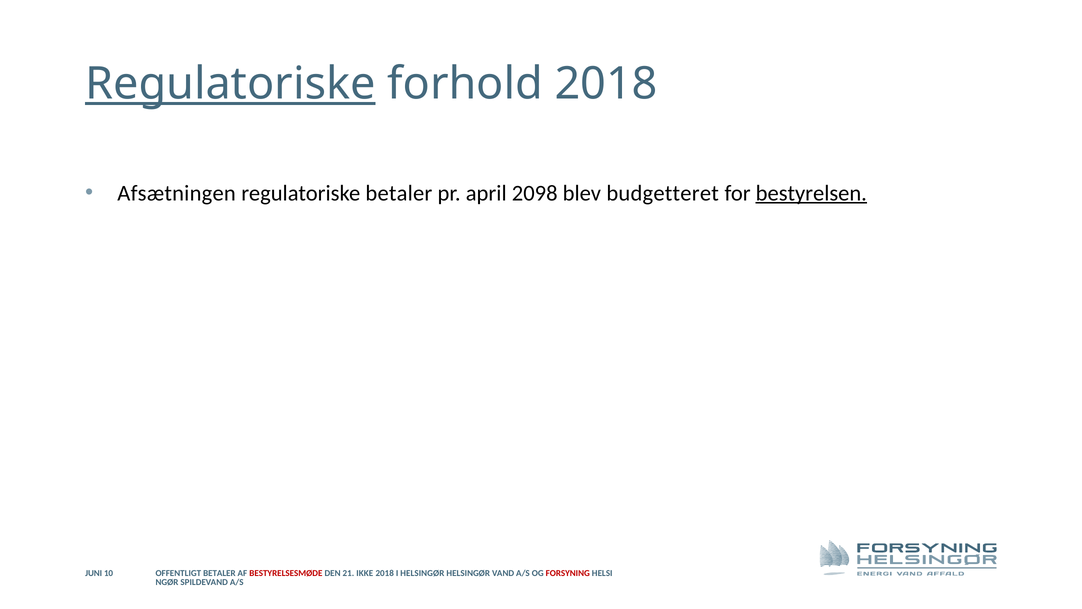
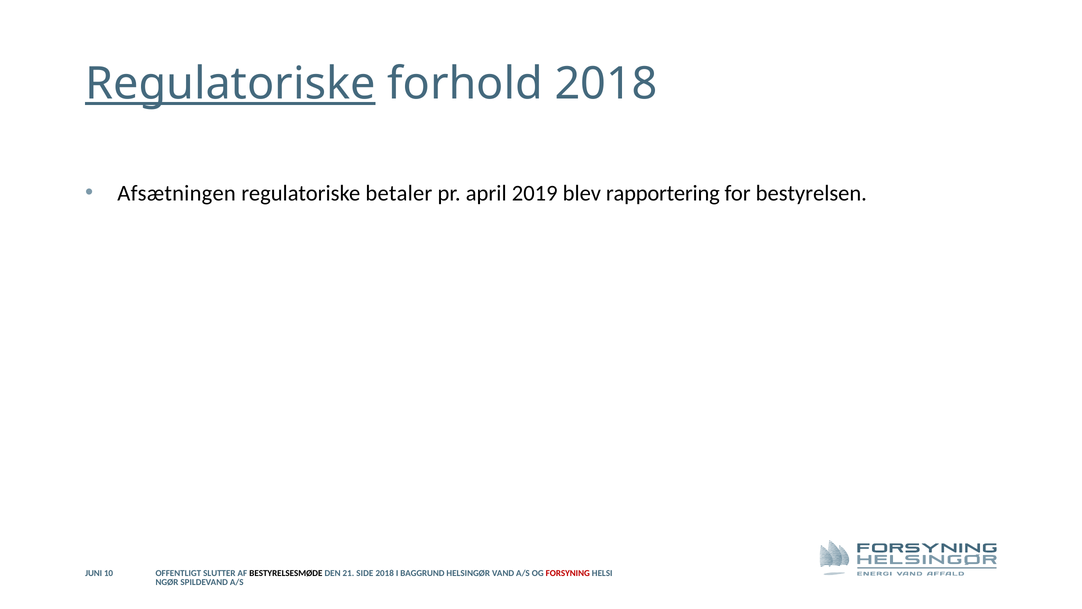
2098: 2098 -> 2019 (535, 193)
budgetteret: budgetteret -> rapportering (663, 193)
bestyrelsen underline: present -> none (811, 193)
OFFENTLIGT BETALER: BETALER -> SLUTTER (219, 573)
BESTYRELSESMØDE colour: red -> black (286, 573)
IKKE: IKKE -> SIDE (365, 573)
I HELSINGØR: HELSINGØR -> BAGGRUND (422, 573)
